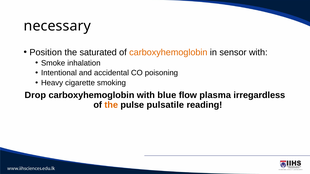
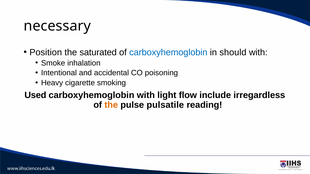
carboxyhemoglobin colour: orange -> blue (168, 52)
sensor: sensor -> should (233, 52)
Drop: Drop -> Used (35, 95)
blue: blue -> light (167, 95)
plasma: plasma -> include (215, 95)
